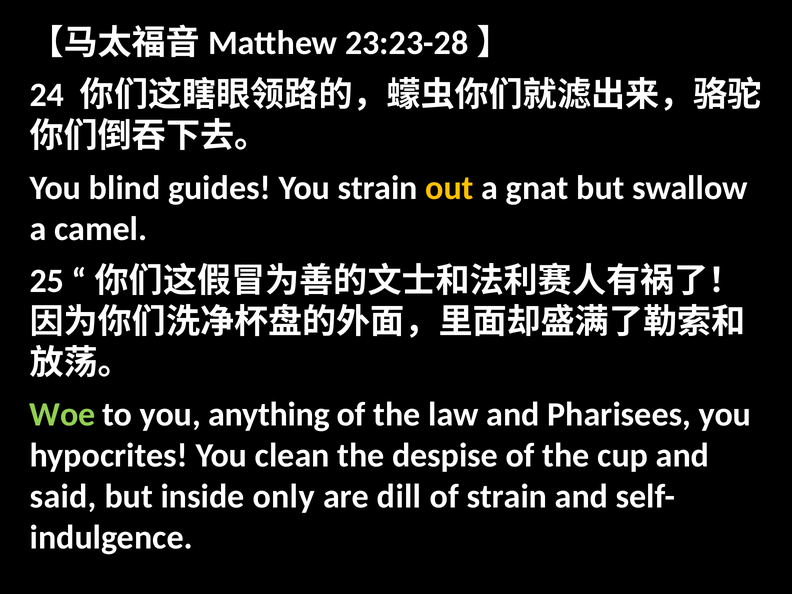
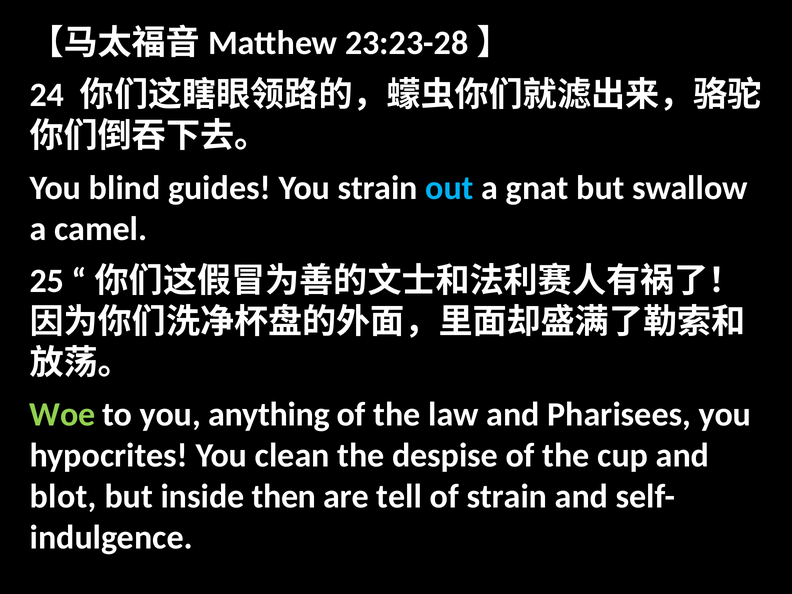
out colour: yellow -> light blue (450, 188)
said: said -> blot (63, 497)
only: only -> then (284, 497)
dill: dill -> tell (399, 497)
